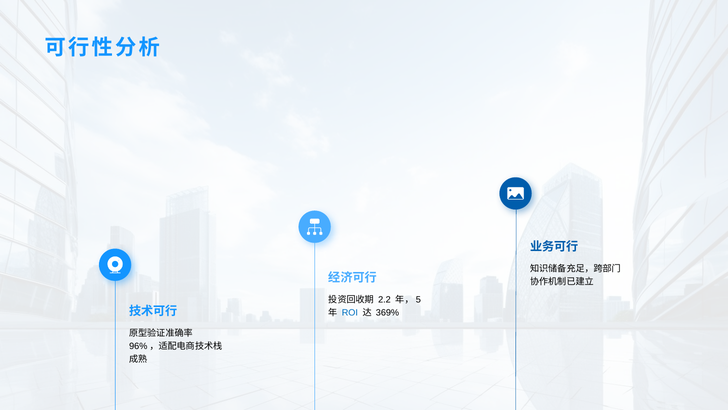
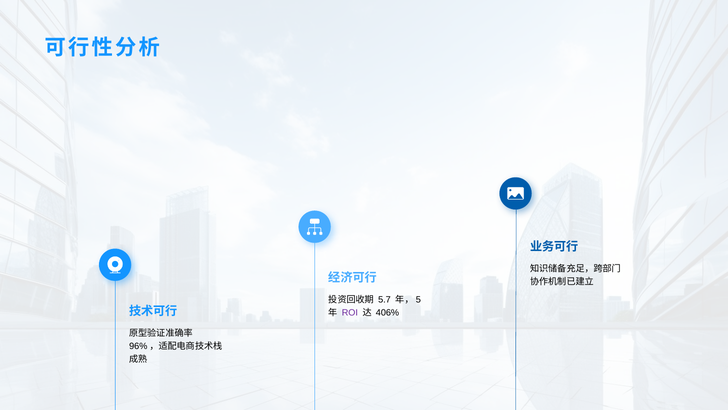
2.2: 2.2 -> 5.7 (384, 299)
ROI colour: blue -> purple (350, 312)
369%: 369% -> 406% (387, 312)
